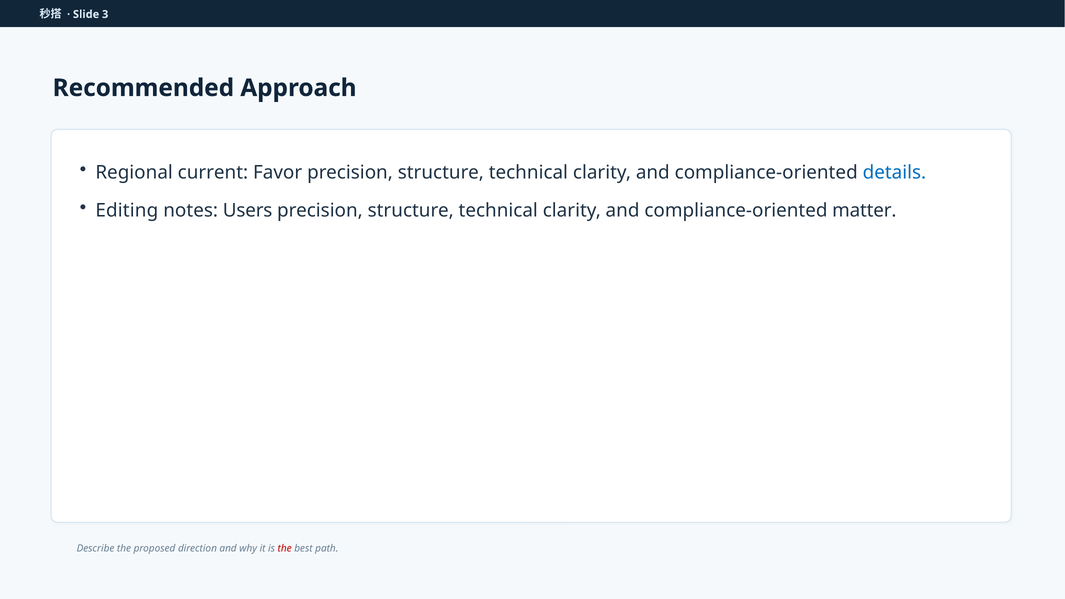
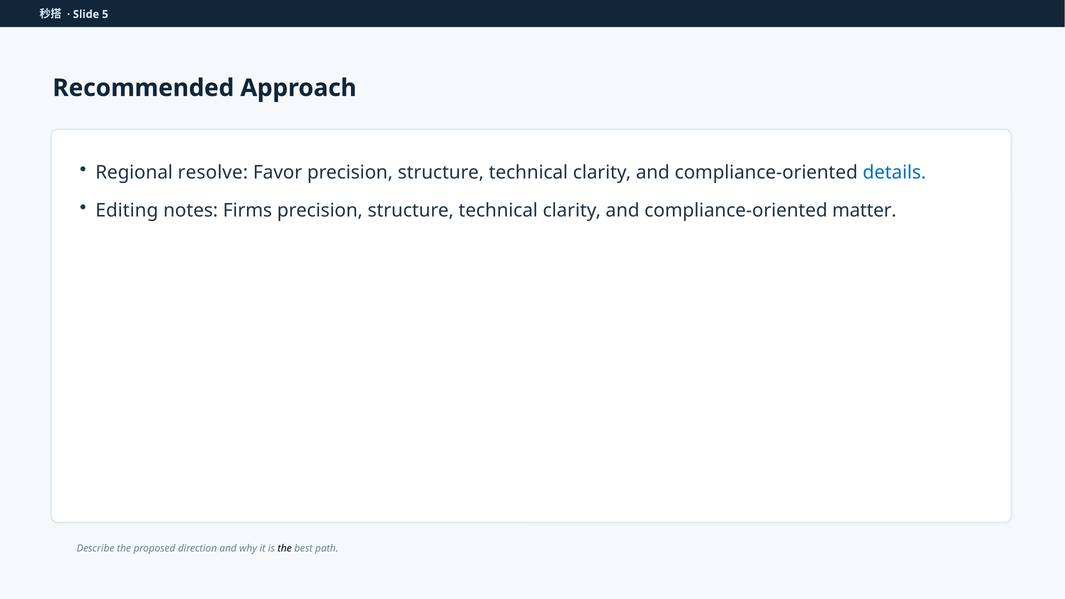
3: 3 -> 5 (105, 14)
current: current -> resolve (213, 172)
Users: Users -> Firms (248, 211)
the colour: red -> black (285, 549)
